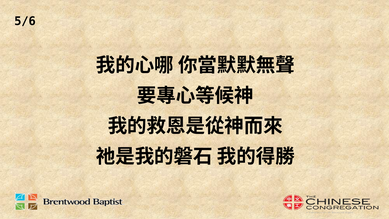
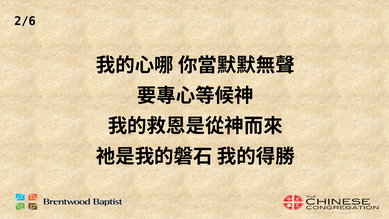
5/6: 5/6 -> 2/6 (25, 21)
